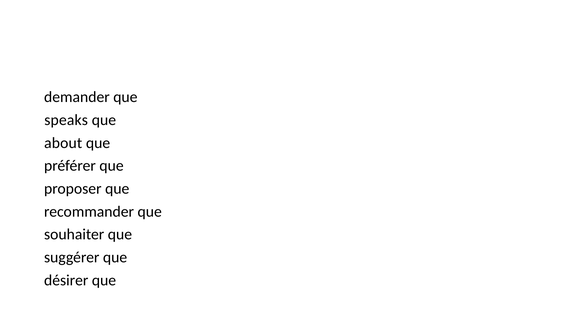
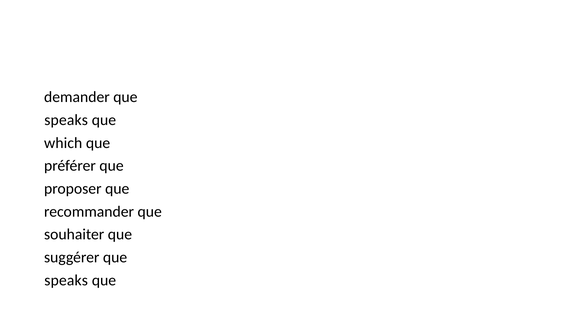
about: about -> which (63, 143)
désirer: désirer -> speaks (66, 280)
